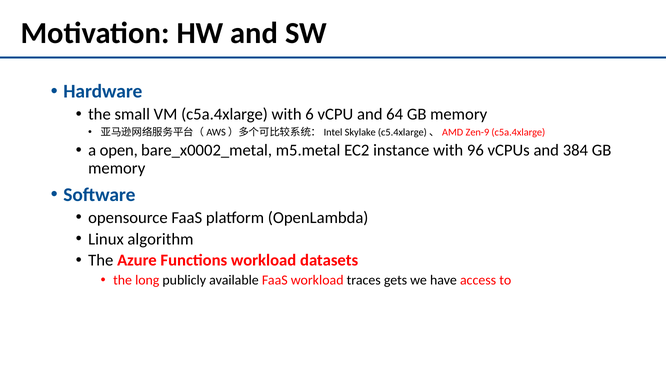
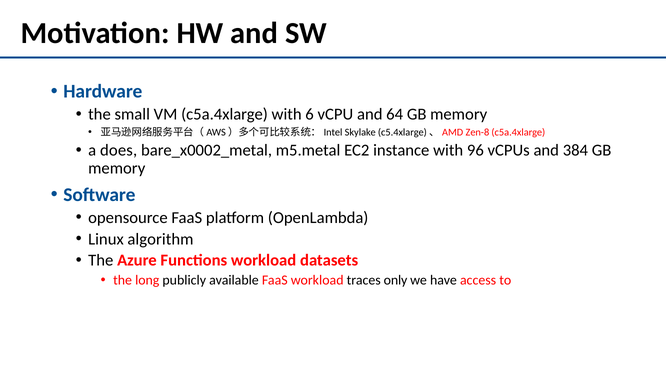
Zen-9: Zen-9 -> Zen-8 (477, 133)
open: open -> does (119, 151)
gets: gets -> only (396, 281)
